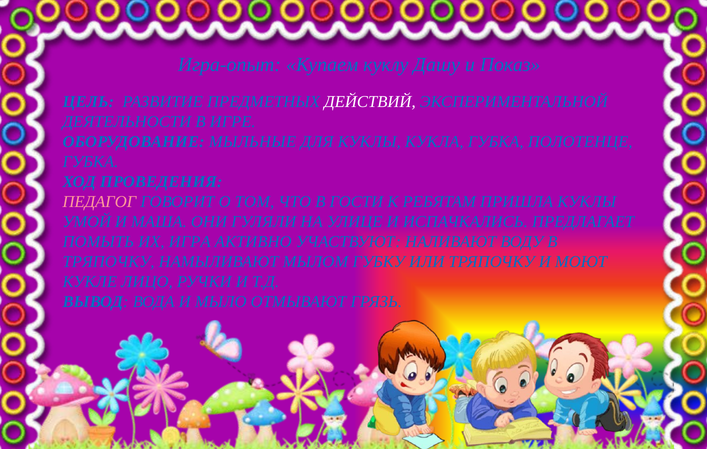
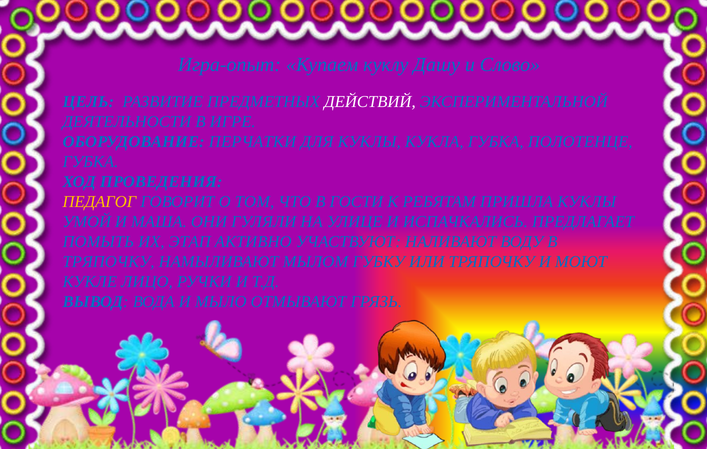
Показ: Показ -> Слово (510, 65)
МЫЛЬНЫЕ: МЫЛЬНЫЕ -> ПЕРЧАТКИ (253, 142)
ПЕДАГОГ colour: pink -> yellow (99, 202)
ИГРА: ИГРА -> ЭТАП (190, 242)
